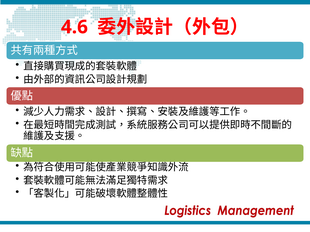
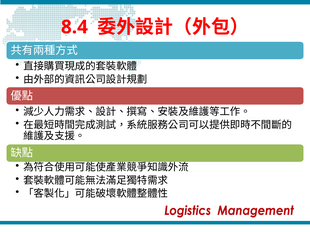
4.6: 4.6 -> 8.4 (74, 27)
